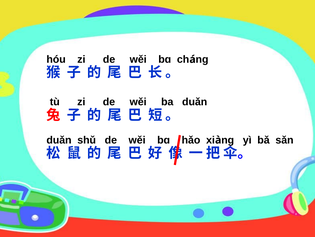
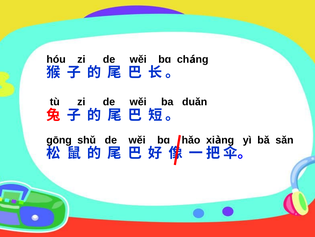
duǎn: duǎn -> gōng (59, 140)
